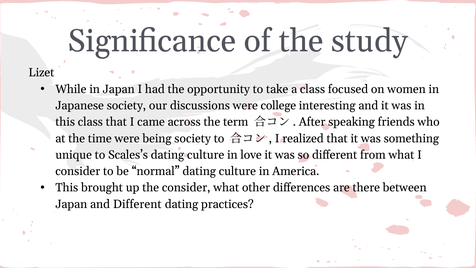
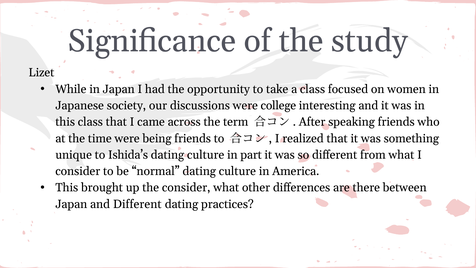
being society: society -> friends (193, 138)
Scales’s: Scales’s -> Ishida’s (128, 155)
love: love -> part (251, 155)
